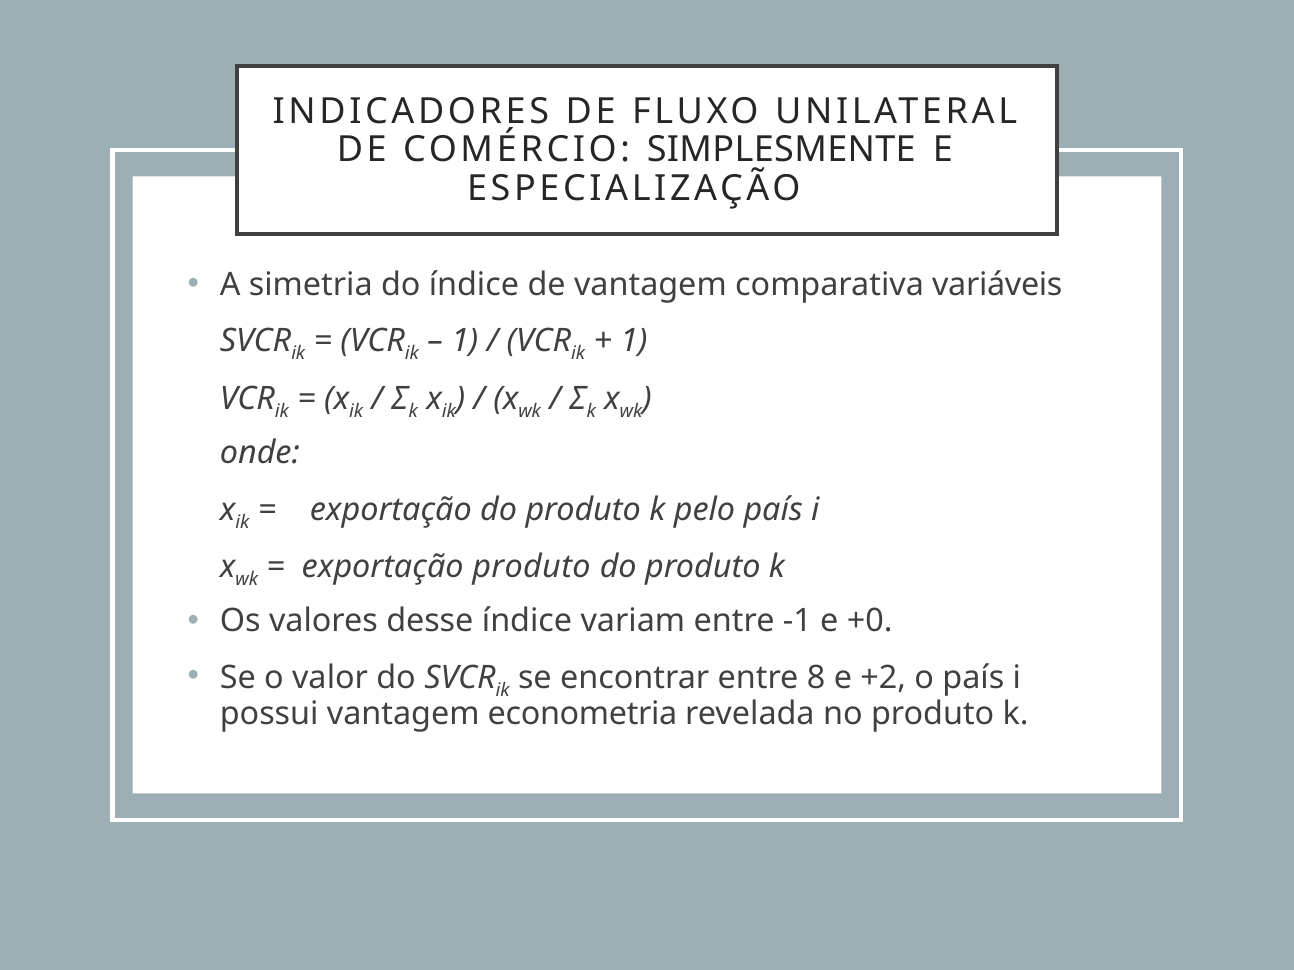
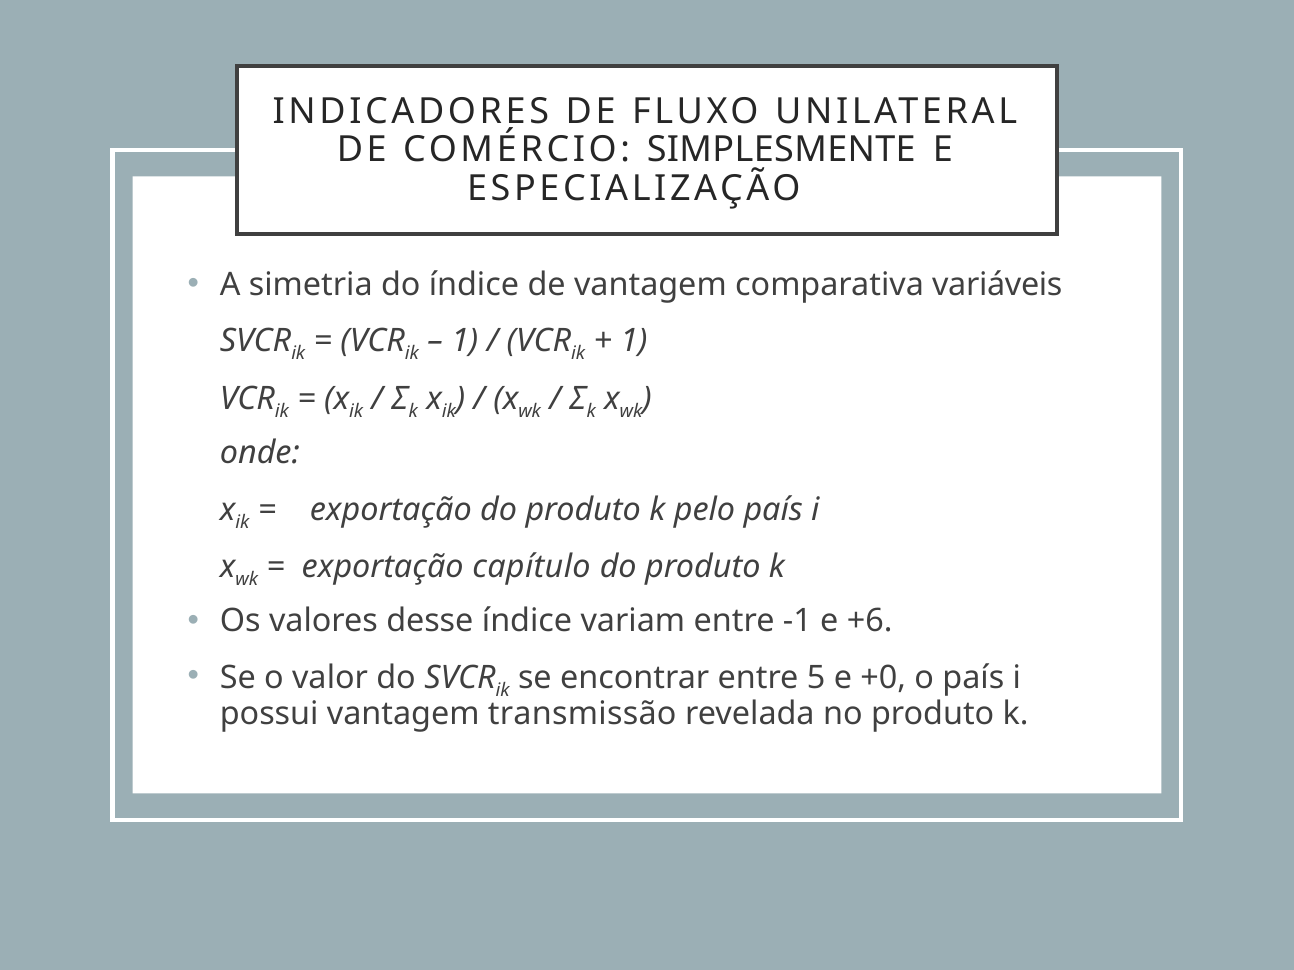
exportação produto: produto -> capítulo (531, 567)
+0: +0 -> +6 (870, 621)
8: 8 -> 5 (816, 678)
+2: +2 -> +0 (883, 678)
econometria: econometria -> transmissão (582, 714)
